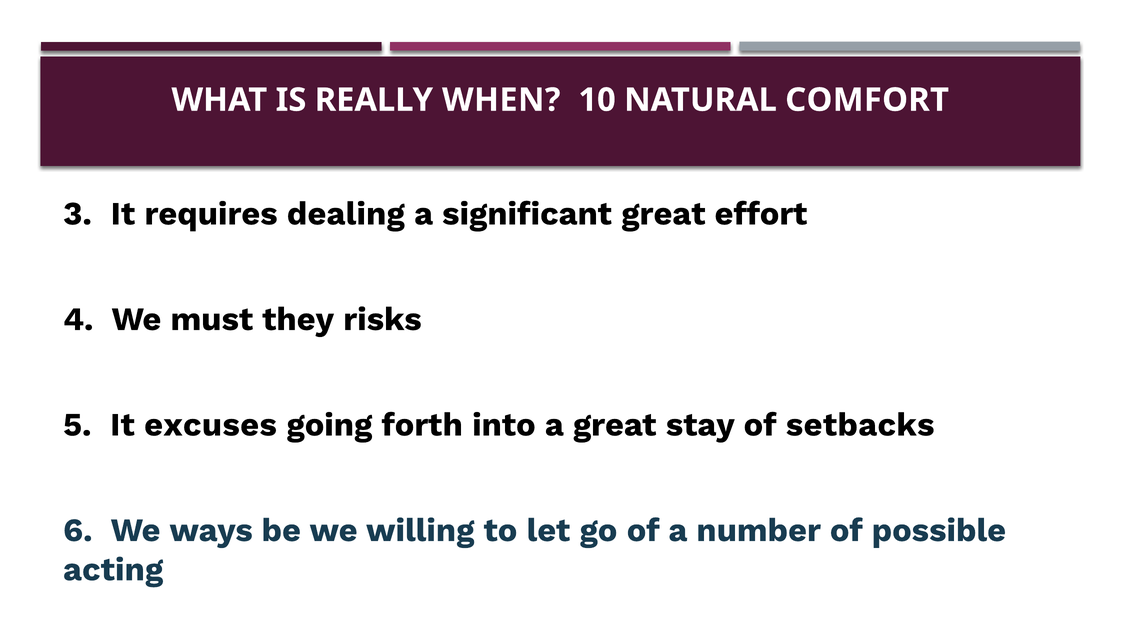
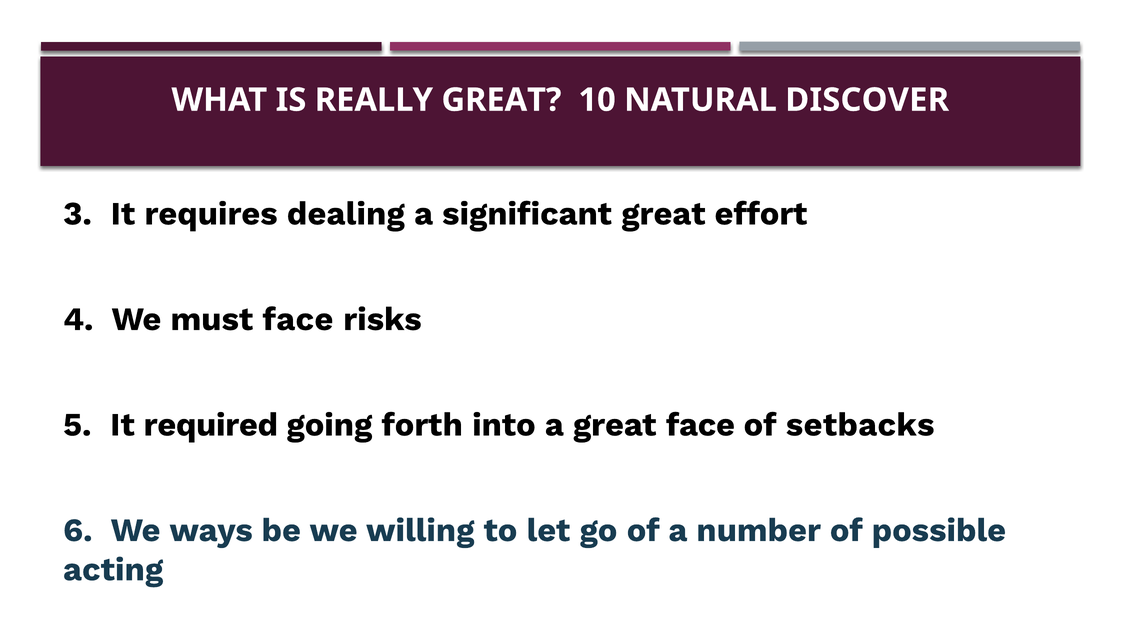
REALLY WHEN: WHEN -> GREAT (501, 100)
COMFORT: COMFORT -> DISCOVER (867, 100)
must they: they -> face (298, 319)
excuses: excuses -> required (211, 424)
great stay: stay -> face (700, 424)
